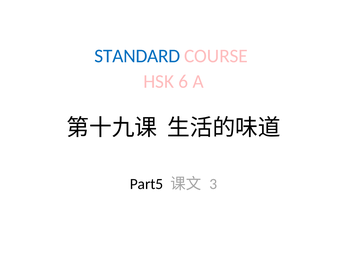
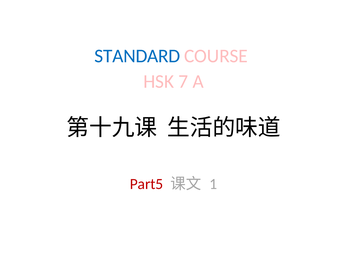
6: 6 -> 7 (183, 81)
Part5 colour: black -> red (147, 184)
3: 3 -> 1 (213, 184)
